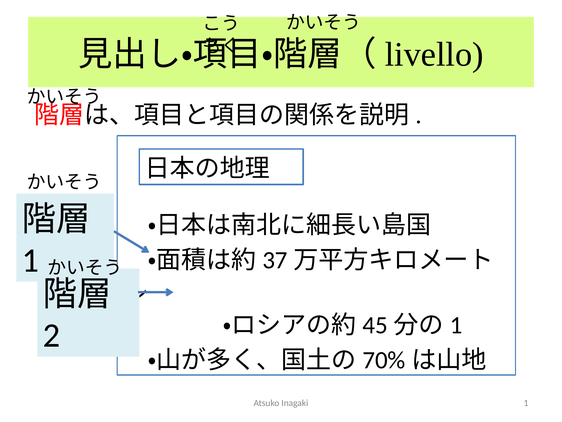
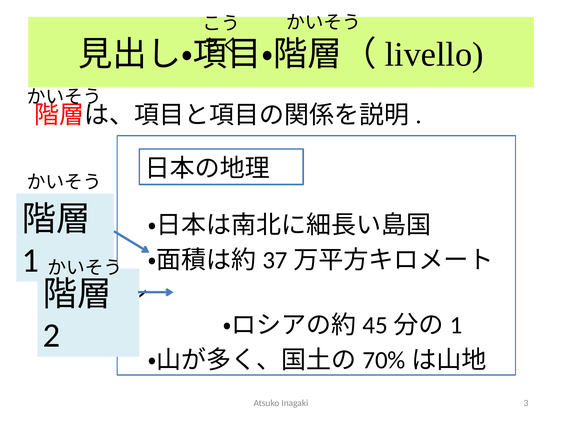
Inagaki 1: 1 -> 3 (526, 402)
